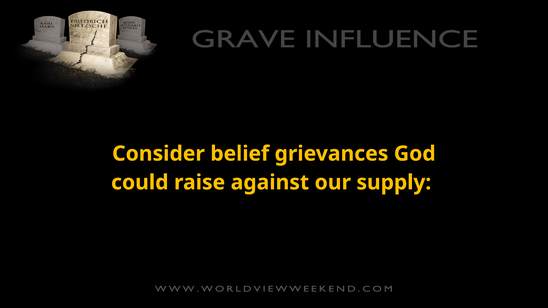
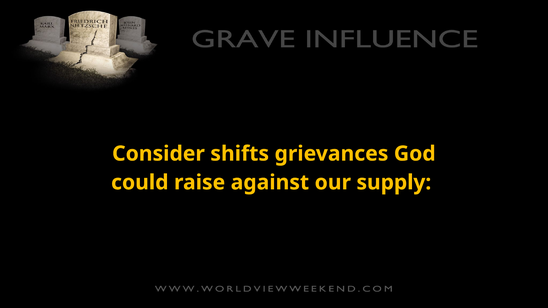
belief: belief -> shifts (240, 154)
